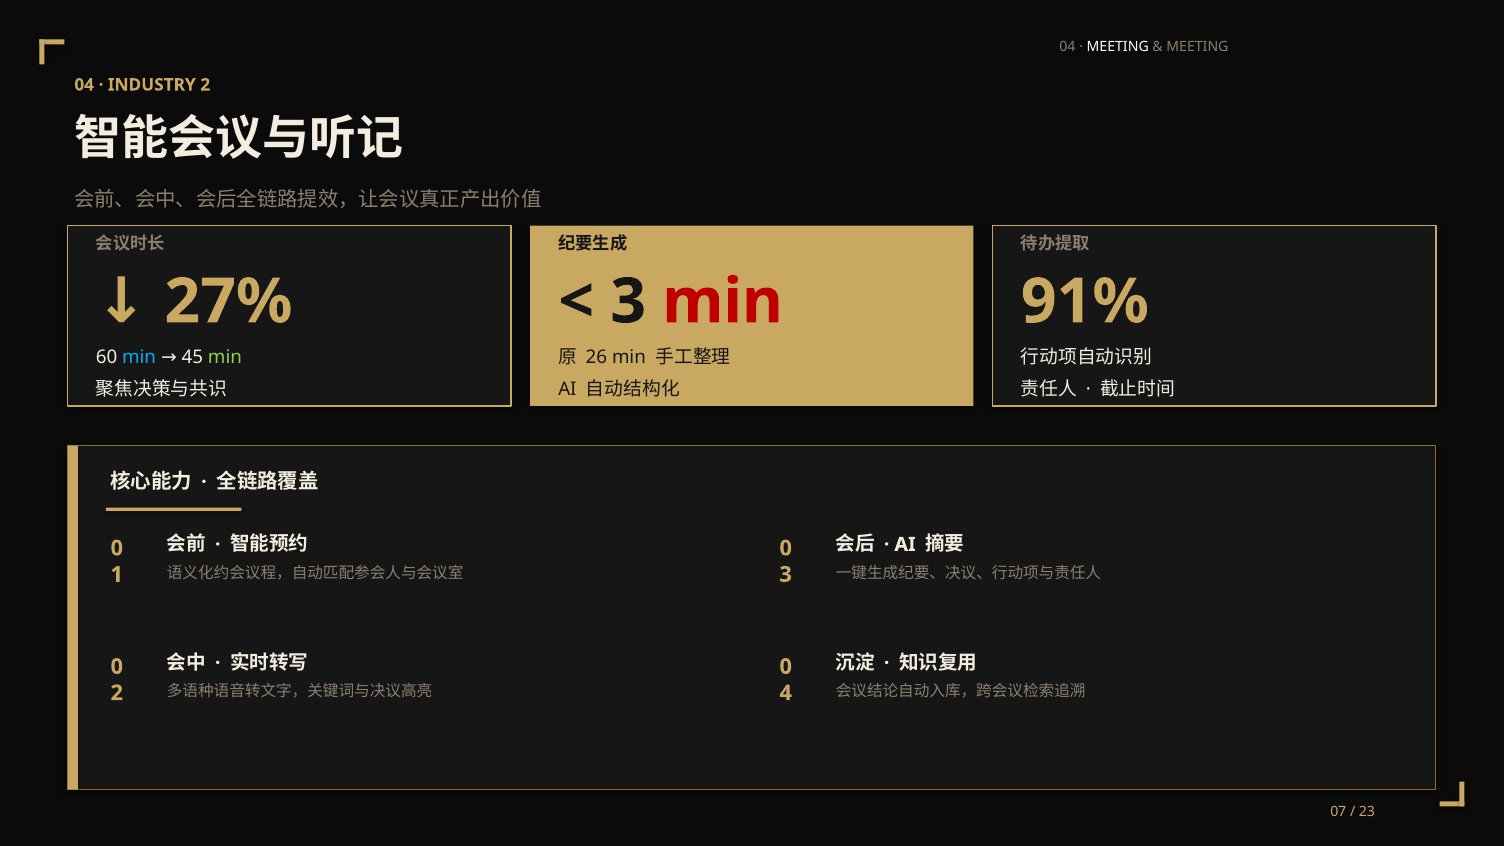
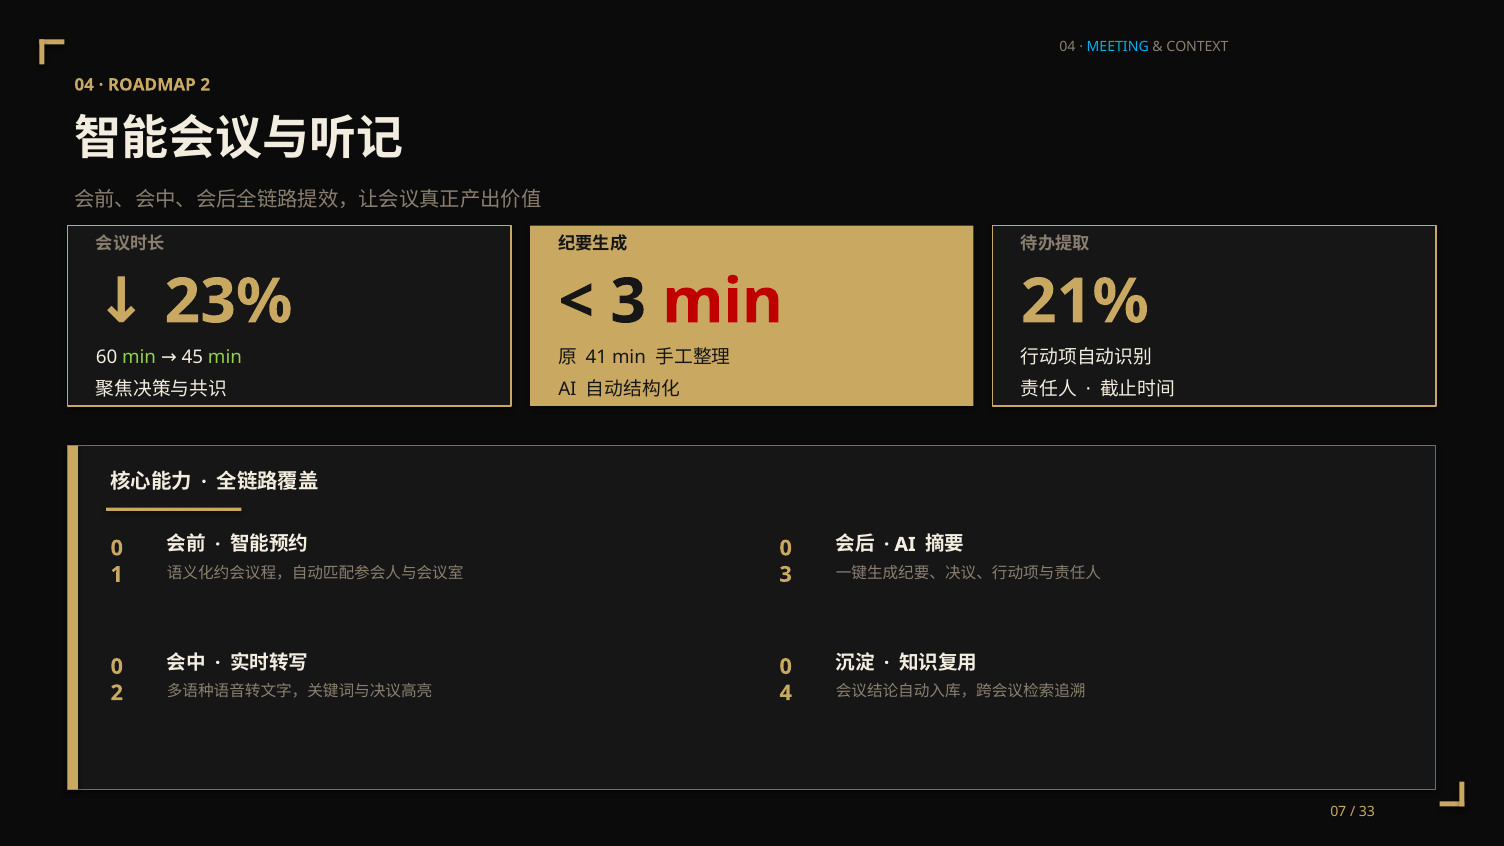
MEETING colour: white -> light blue (1118, 47)
MEETING: MEETING -> CONTEXT (1197, 47)
INDUSTRY: INDUSTRY -> ROADMAP (152, 85)
27%: 27% -> 23% (228, 302)
91%: 91% -> 21% (1085, 302)
26: 26 -> 41 (596, 357)
min colour: light blue -> light green (139, 357)
23: 23 -> 33 (1367, 811)
